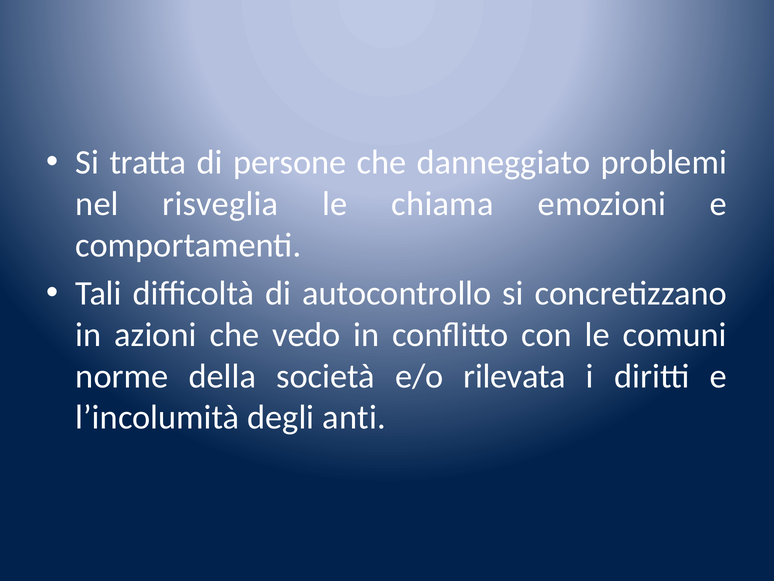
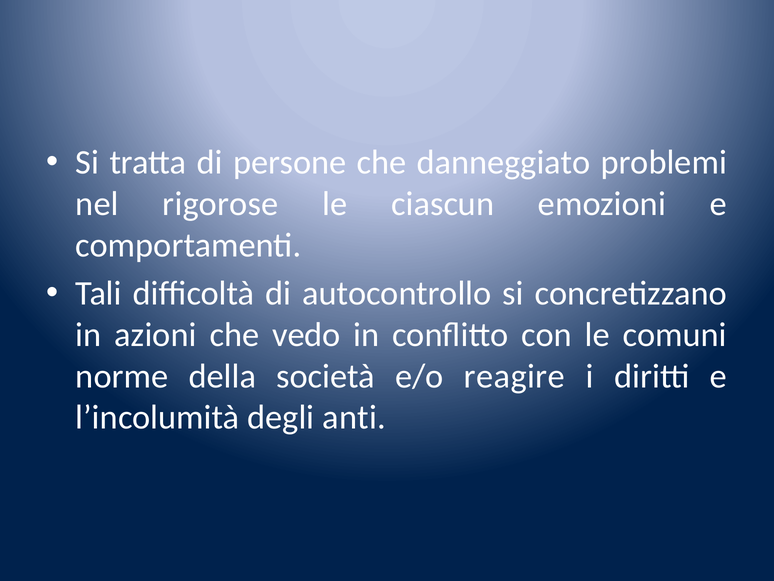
risveglia: risveglia -> rigorose (220, 204)
chiama: chiama -> ciascun (443, 204)
rilevata: rilevata -> reagire (514, 376)
